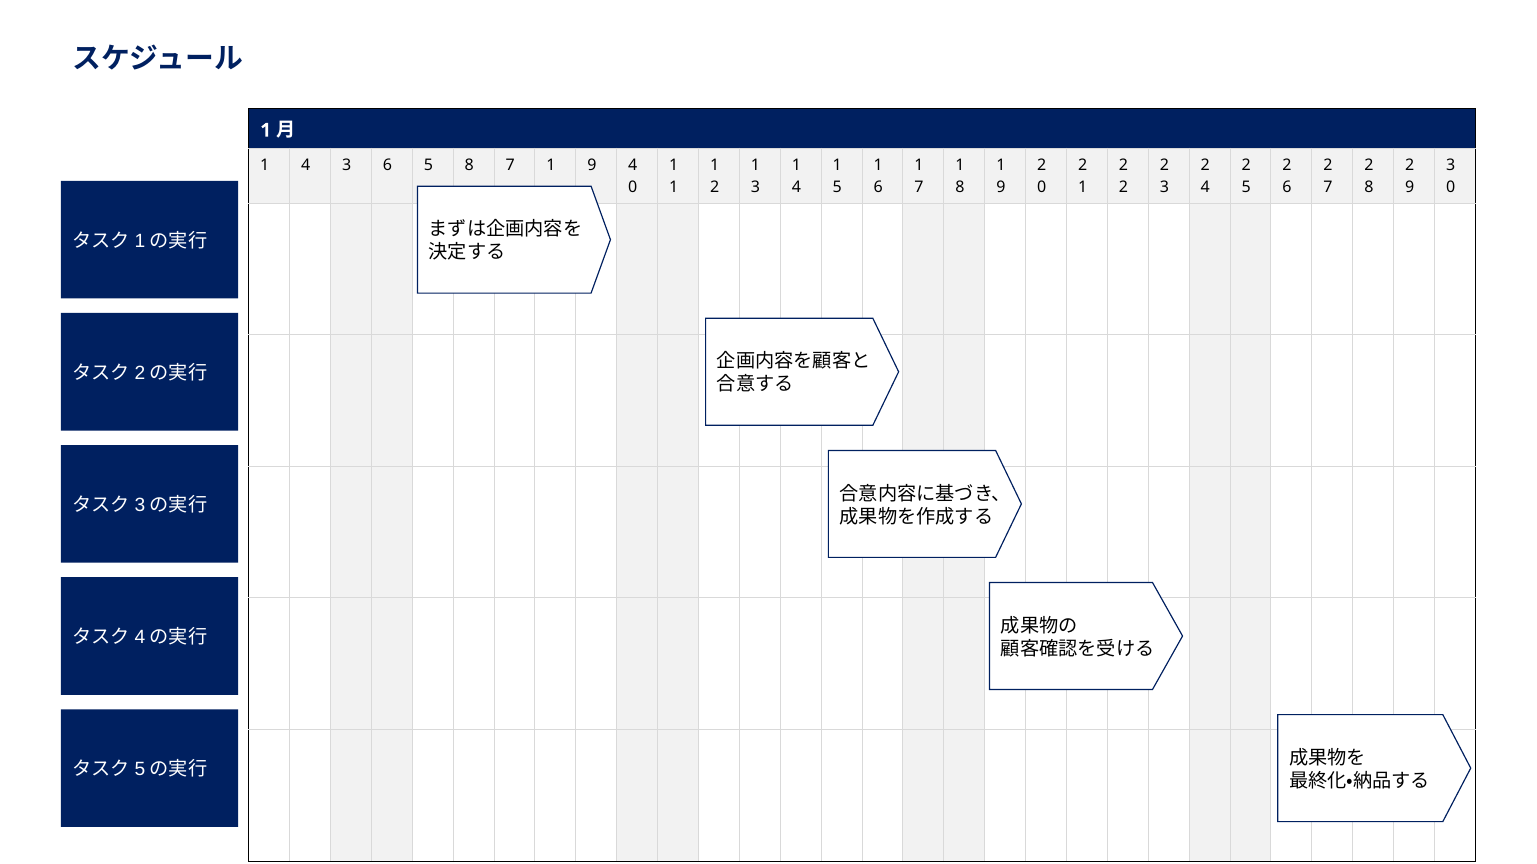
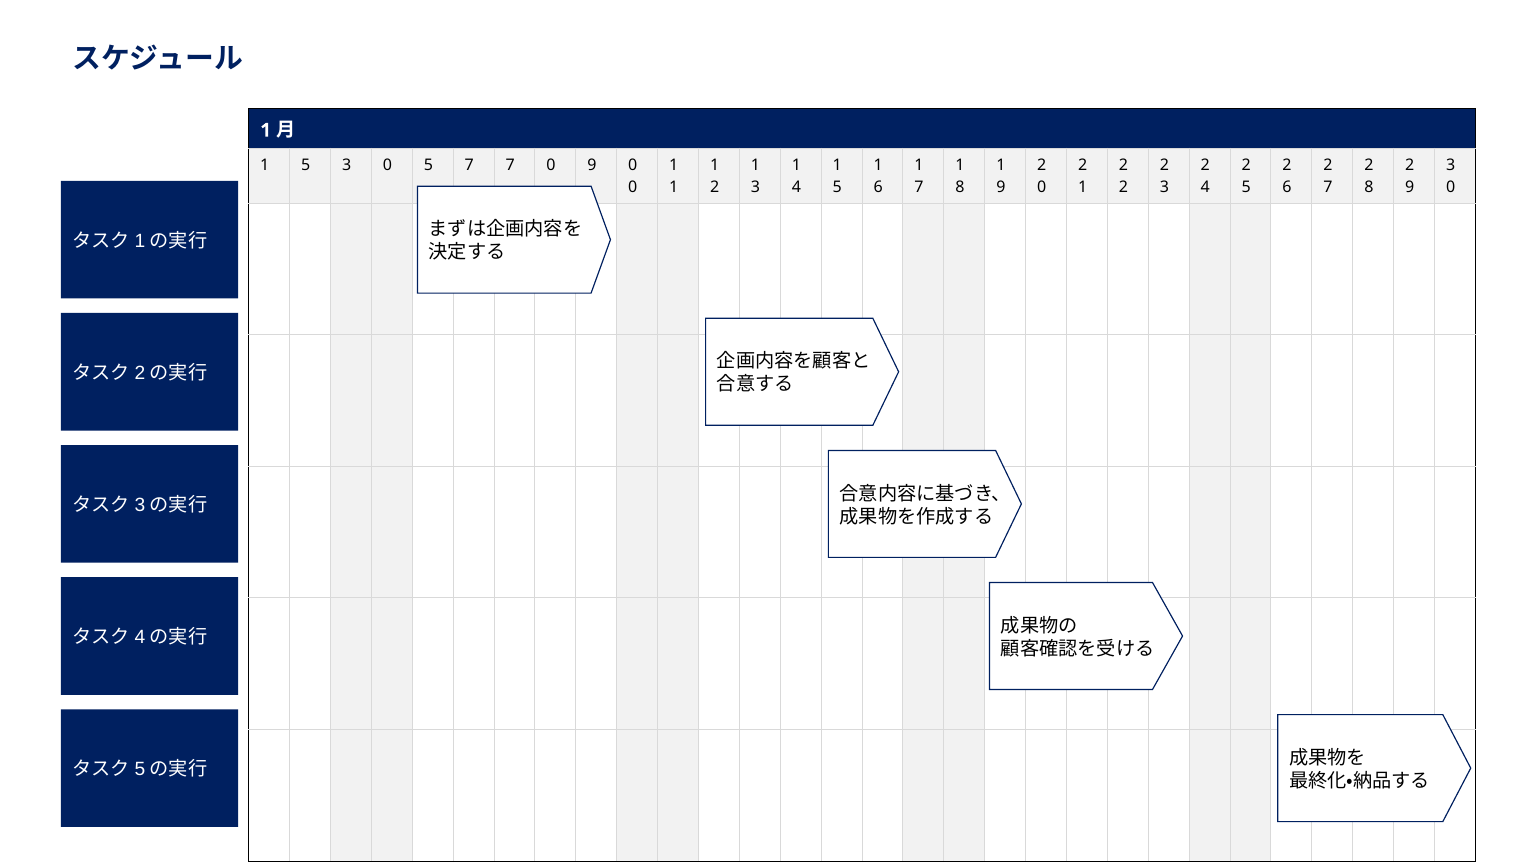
4: 4 -> 5 (306, 166)
6: 6 -> 0 (387, 166)
5 8: 8 -> 7 (469, 166)
1: 1 -> 0 (551, 166)
9 4: 4 -> 0 (633, 166)
